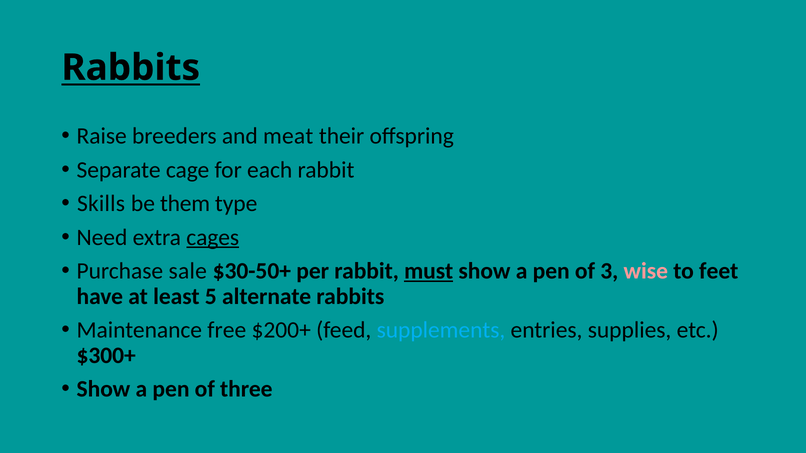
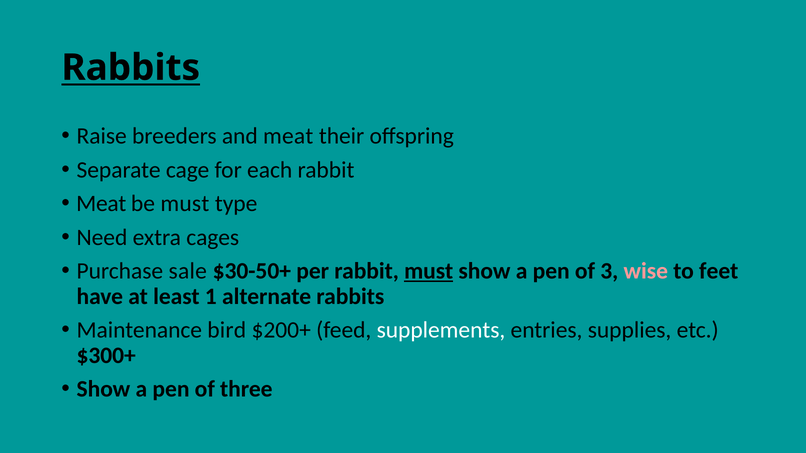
Skills: Skills -> Meat (101, 204)
be them: them -> must (185, 204)
cages underline: present -> none (213, 237)
5: 5 -> 1 (211, 297)
free: free -> bird (227, 330)
supplements colour: light blue -> white (441, 330)
